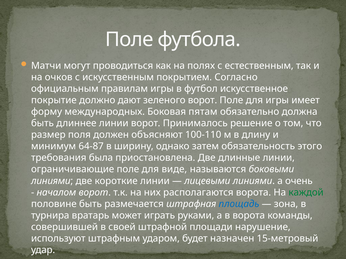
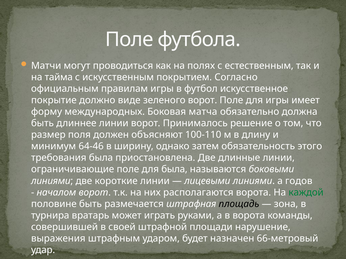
очков: очков -> тайма (59, 77)
дают: дают -> виде (129, 100)
пятам: пятам -> матча (203, 112)
64-87: 64-87 -> 64-46 (91, 147)
для виде: виде -> была (174, 170)
очень: очень -> годов (299, 181)
площадь colour: blue -> black (239, 204)
используют: используют -> выражения (58, 239)
15-метровый: 15-метровый -> 66-метровый (287, 239)
